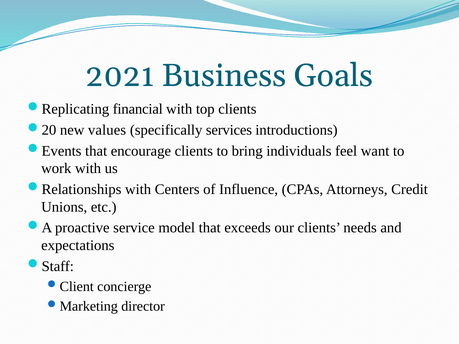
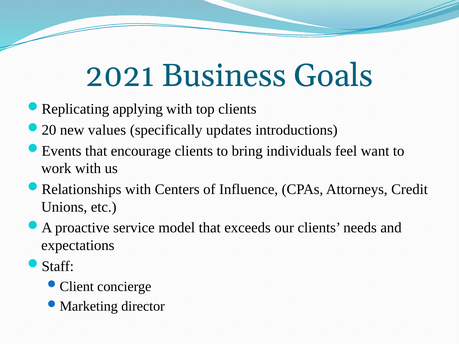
financial: financial -> applying (138, 109)
services: services -> updates (229, 130)
